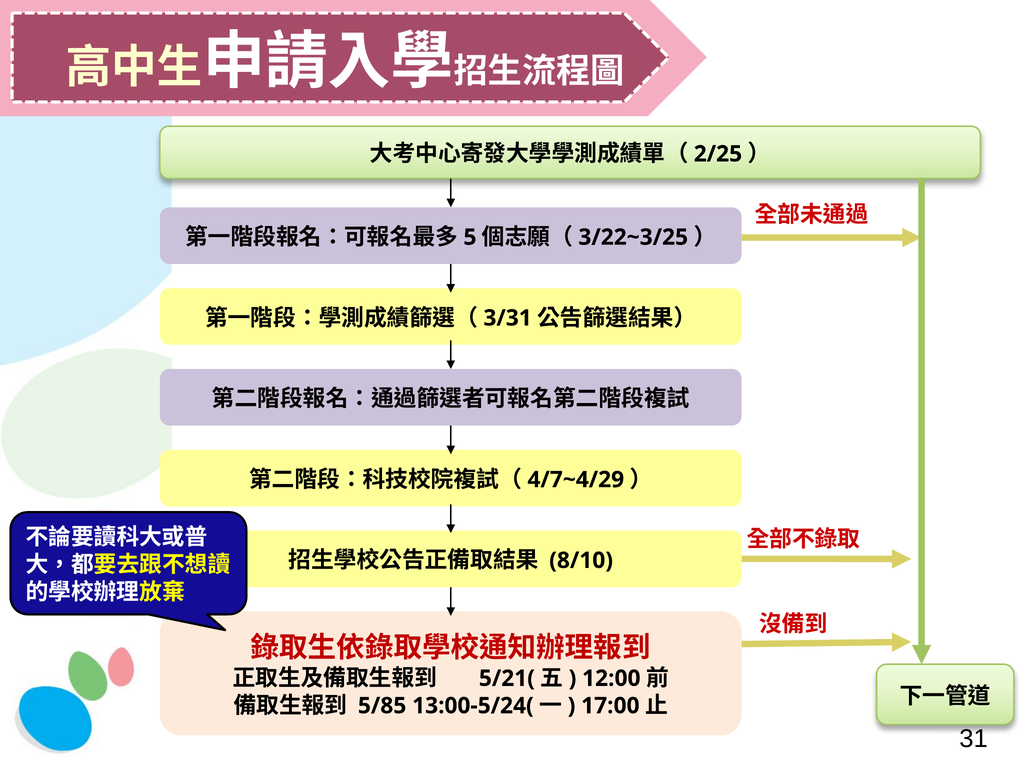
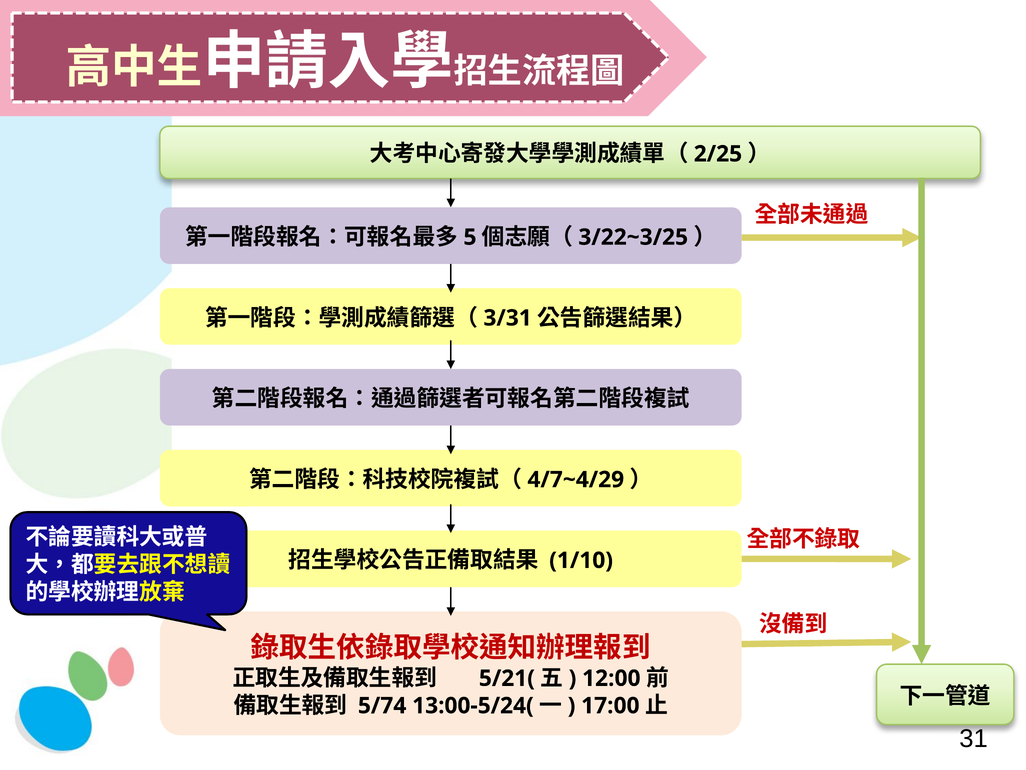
8/10: 8/10 -> 1/10 (581, 560)
5/85: 5/85 -> 5/74 (382, 705)
